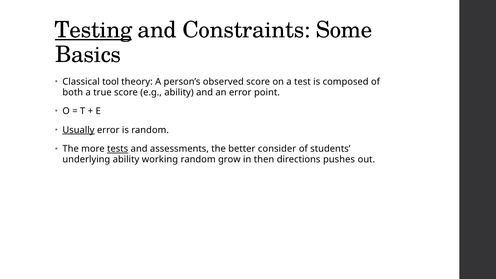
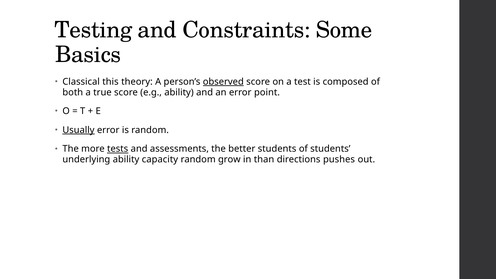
Testing underline: present -> none (94, 30)
tool: tool -> this (110, 82)
observed underline: none -> present (223, 82)
better consider: consider -> students (277, 149)
working: working -> capacity (160, 160)
then: then -> than (264, 160)
